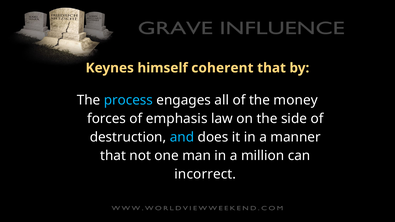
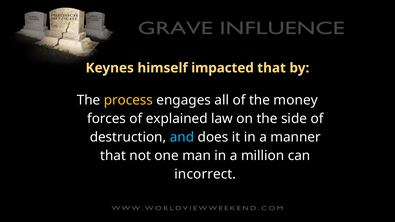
coherent: coherent -> impacted (223, 68)
process colour: light blue -> yellow (128, 100)
emphasis: emphasis -> explained (177, 119)
